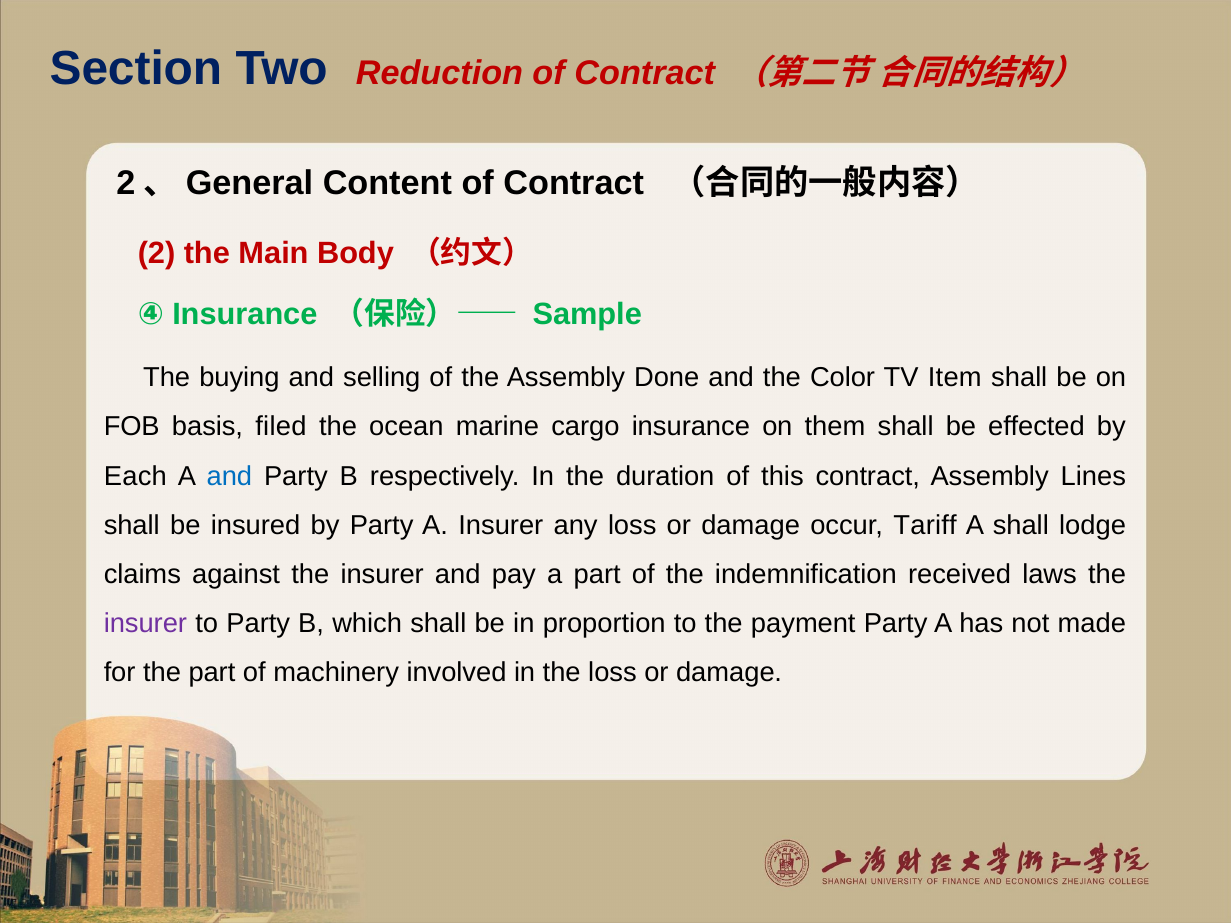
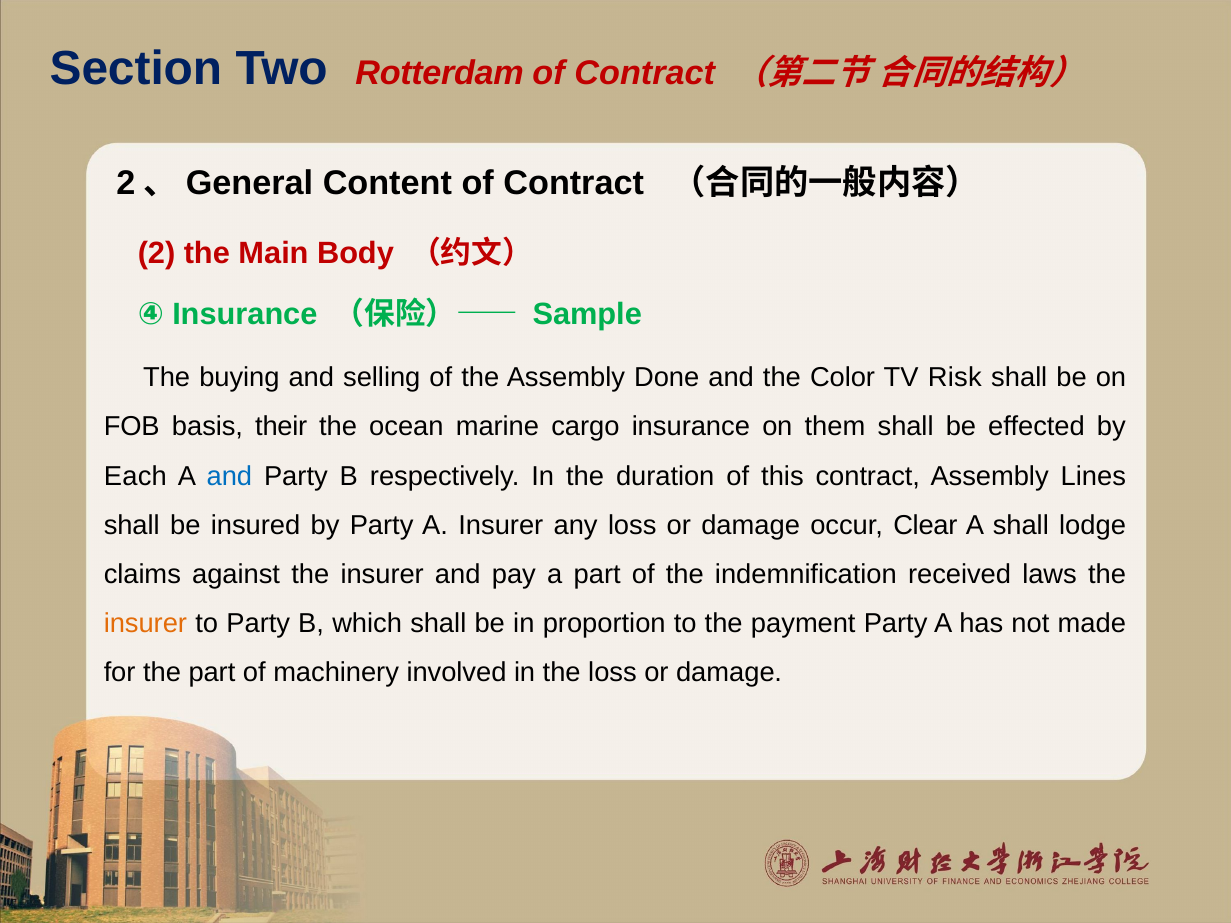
Reduction: Reduction -> Rotterdam (440, 73)
Item: Item -> Risk (955, 377)
filed: filed -> their (281, 427)
Tariff: Tariff -> Clear (925, 525)
insurer colour: purple -> orange (145, 624)
